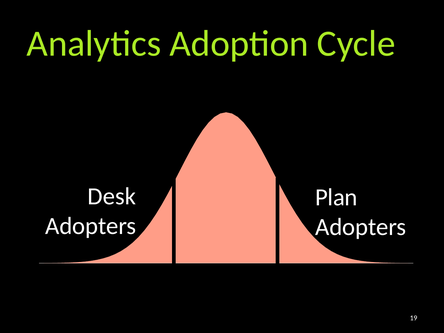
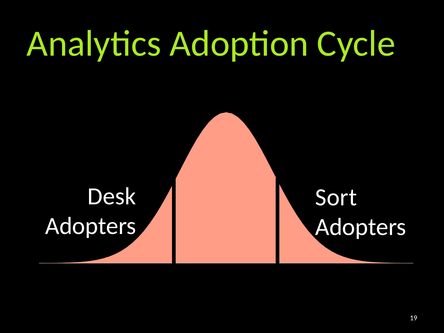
Plan: Plan -> Sort (336, 197)
